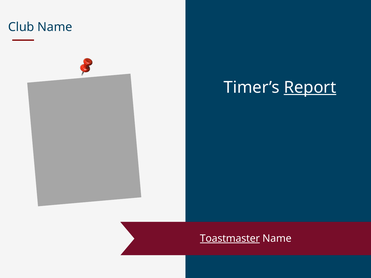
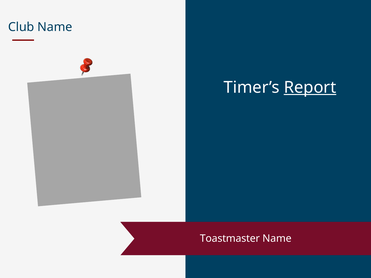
Toastmaster underline: present -> none (230, 239)
